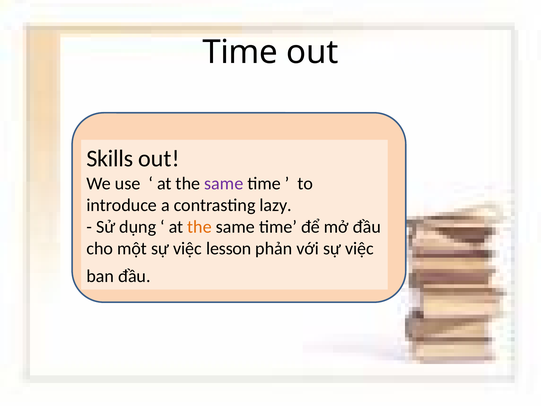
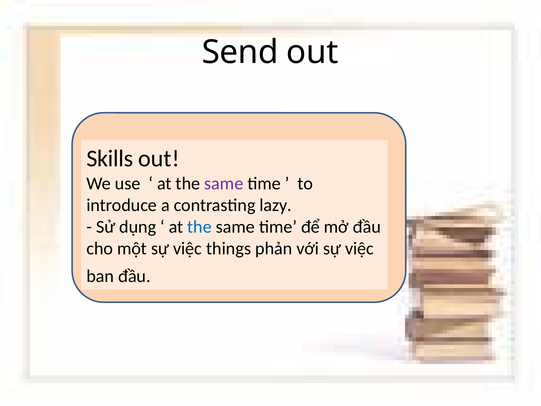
Time: Time -> Send (240, 52)
the colour: orange -> blue (200, 227)
lesson: lesson -> things (229, 248)
